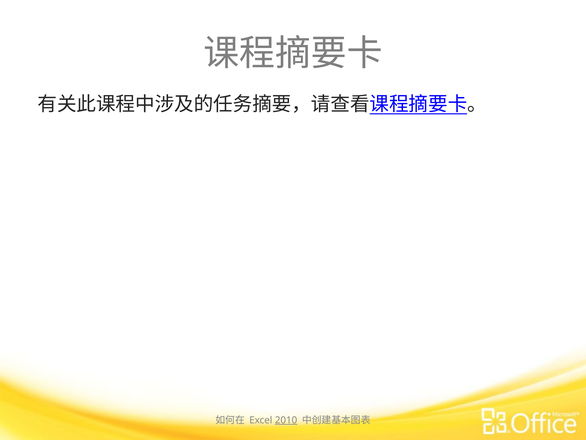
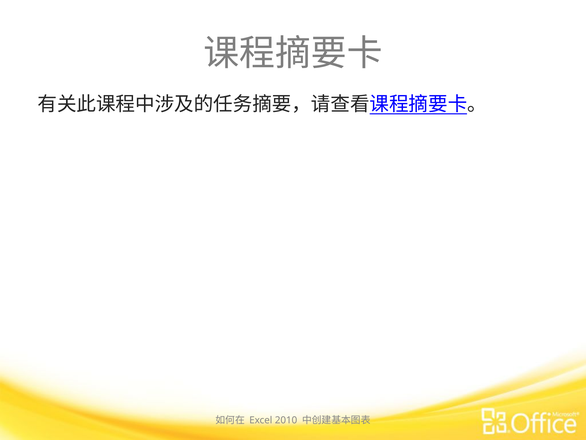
2010 underline: present -> none (286, 420)
